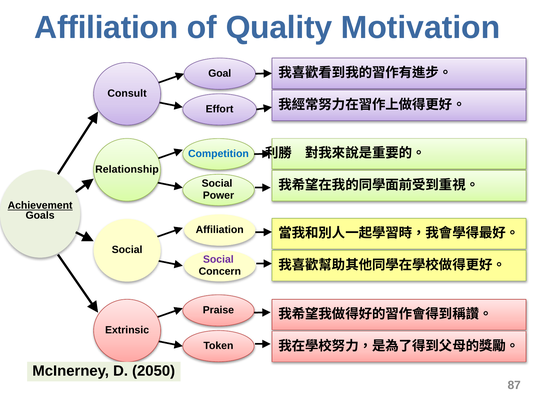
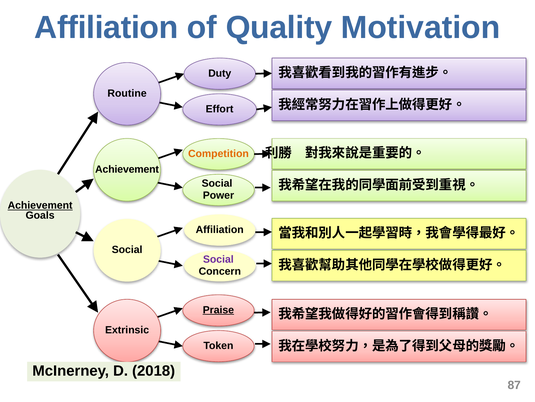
Goal: Goal -> Duty (220, 73)
Consult: Consult -> Routine (127, 93)
Competition colour: blue -> orange (218, 153)
Relationship: Relationship -> Achievement (127, 169)
Praise underline: none -> present (218, 309)
2050: 2050 -> 2018 (154, 370)
